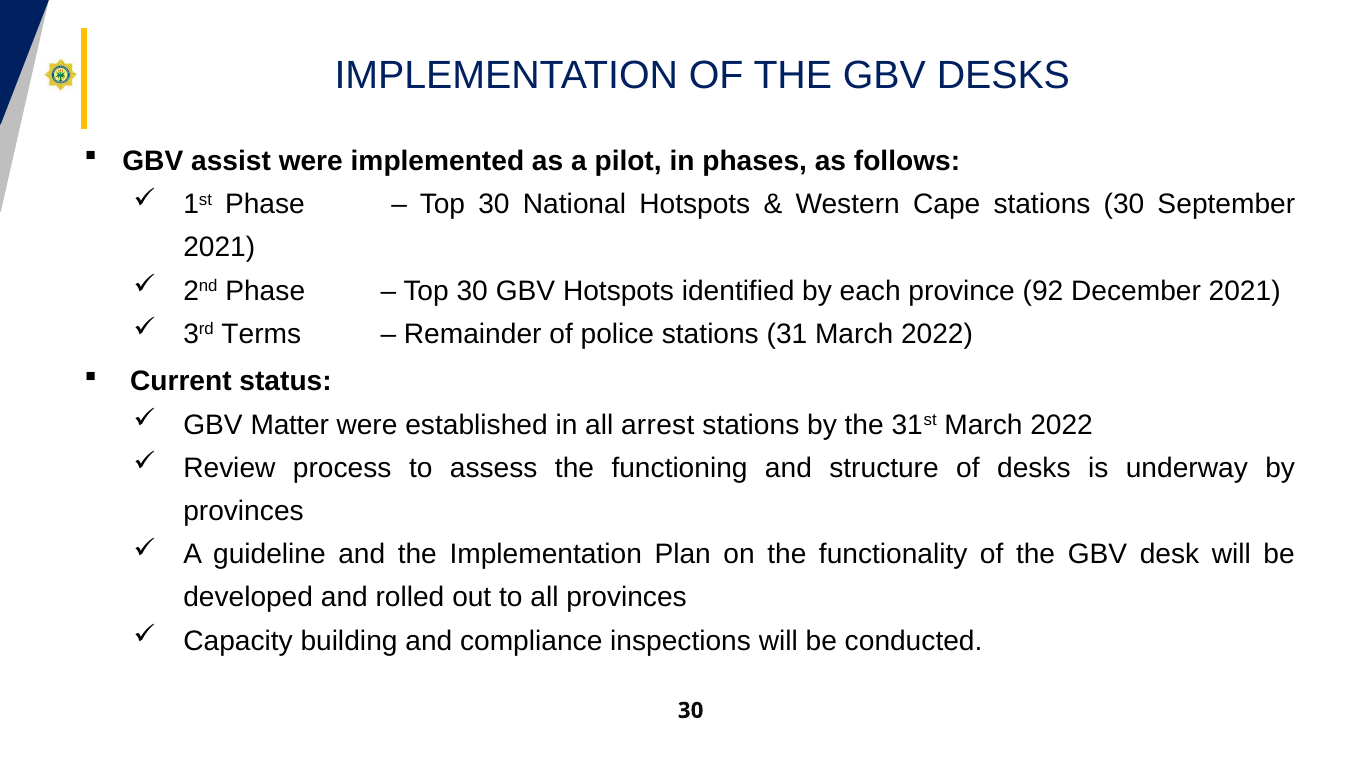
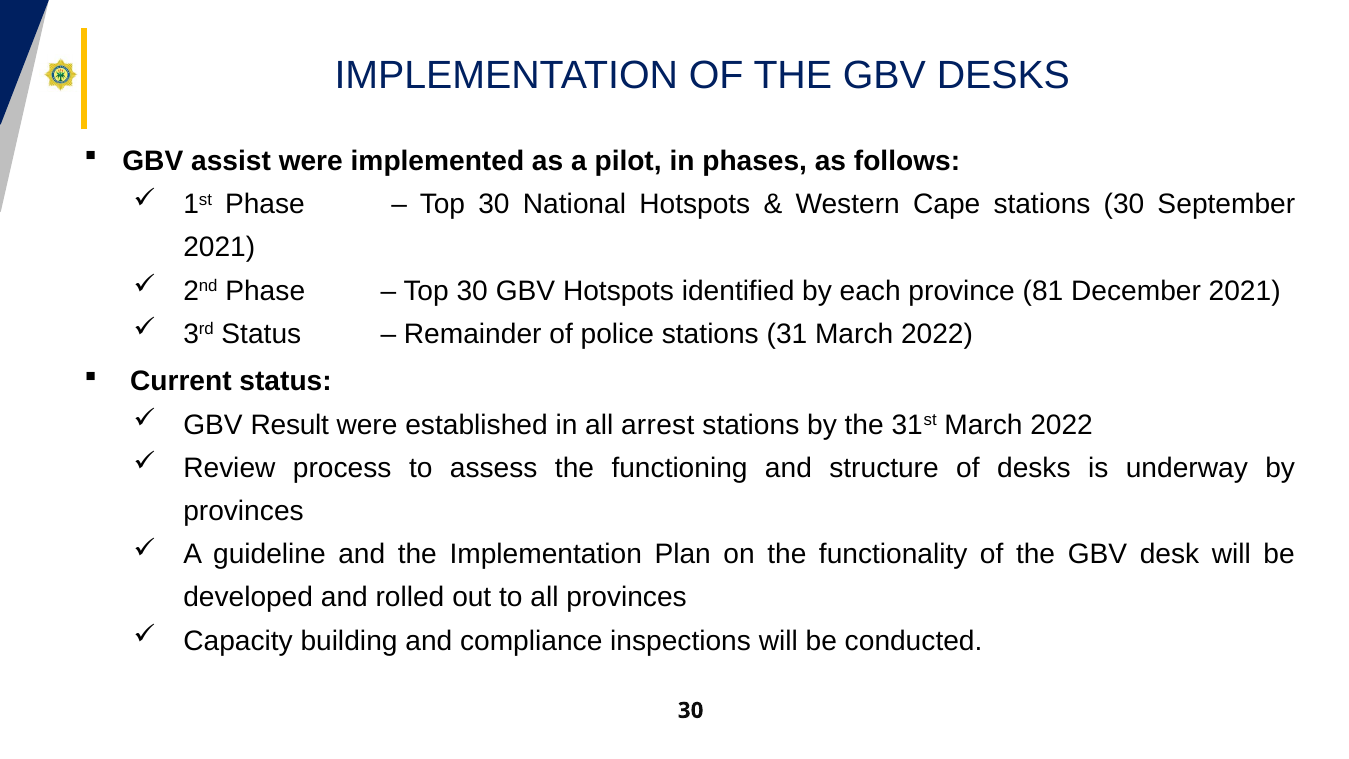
92: 92 -> 81 (1043, 291)
3rd Terms: Terms -> Status (261, 334)
Matter: Matter -> Result (290, 425)
